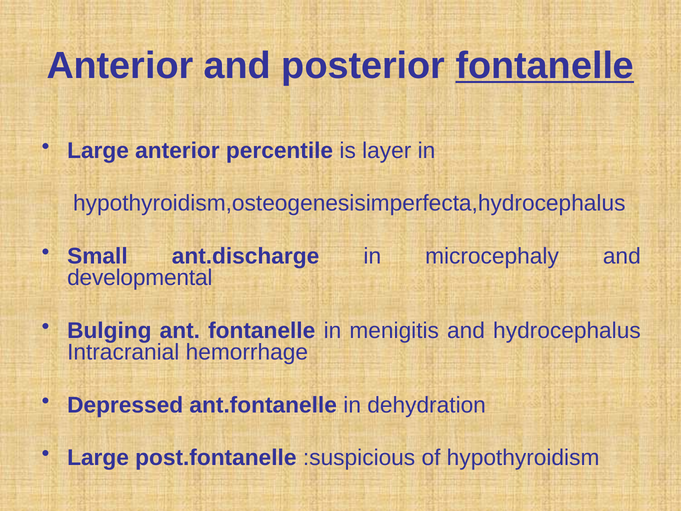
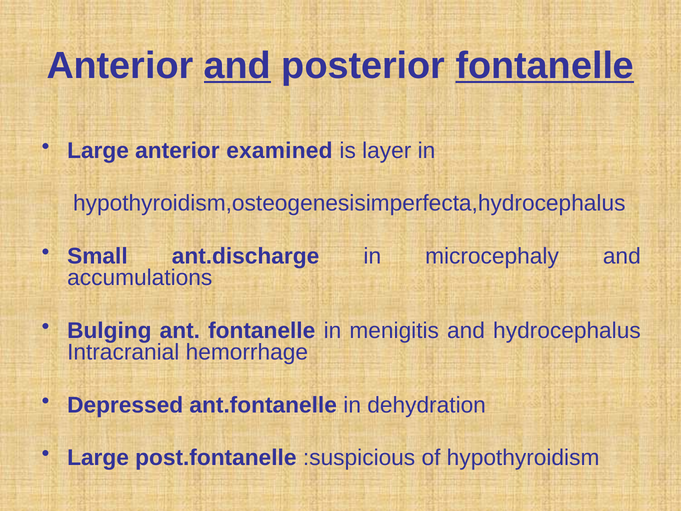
and underline: none -> present (237, 66)
percentile: percentile -> examined (279, 151)
developmental: developmental -> accumulations (140, 278)
